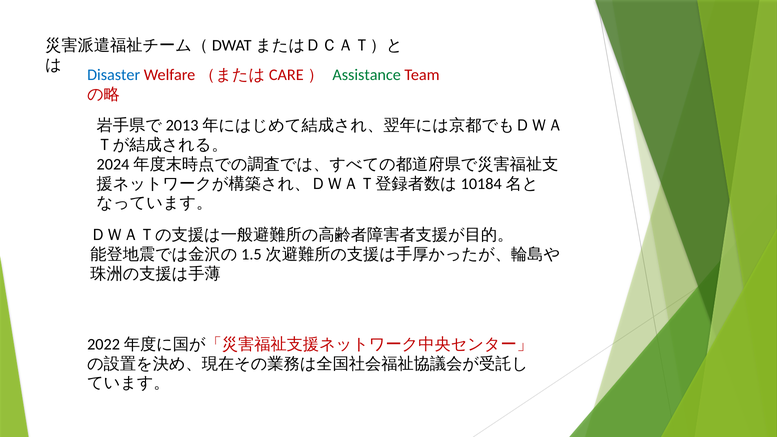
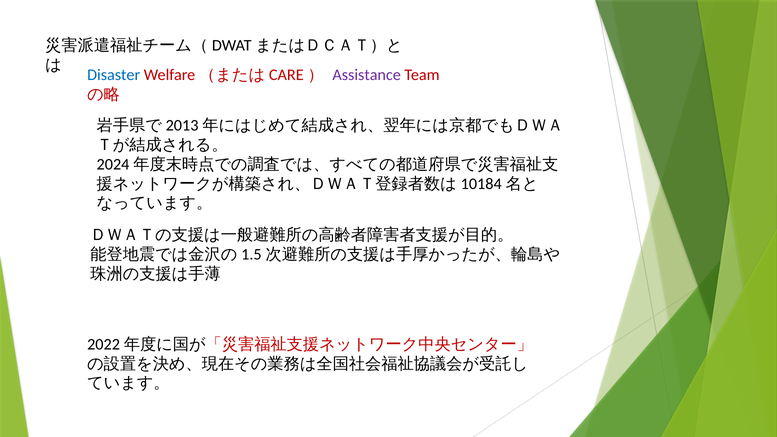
Assistance colour: green -> purple (367, 75)
